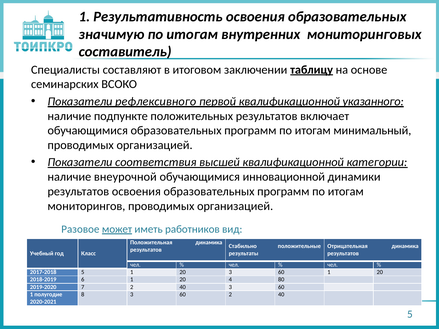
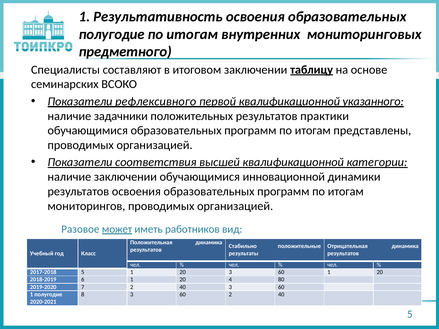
значимую: значимую -> полугодие (112, 34)
составитель: составитель -> предметного (125, 52)
подпункте: подпункте -> задачники (121, 116)
включает: включает -> практики (325, 116)
минимальный: минимальный -> представлены (372, 131)
наличие внеурочной: внеурочной -> заключении (125, 177)
